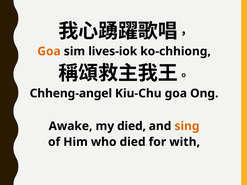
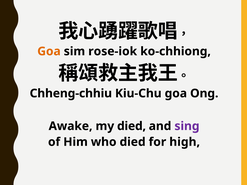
lives-iok: lives-iok -> rose-iok (113, 51)
Chheng-angel: Chheng-angel -> Chheng-chhiu (71, 93)
sing colour: orange -> purple (187, 126)
with: with -> high (185, 142)
